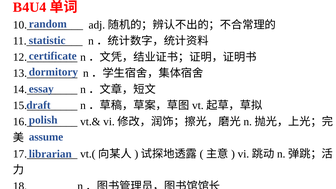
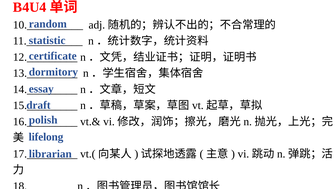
assume: assume -> lifelong (46, 137)
